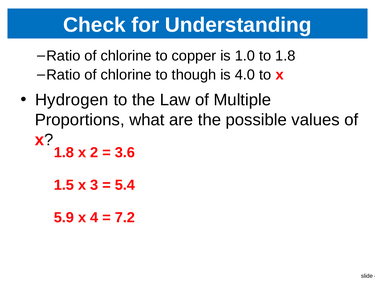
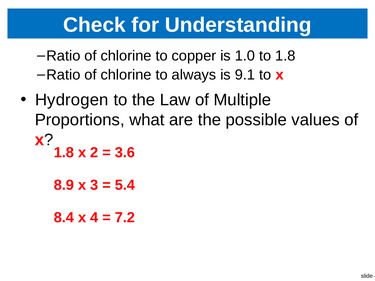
though: though -> always (194, 75)
4.0: 4.0 -> 9.1 (245, 75)
1.5: 1.5 -> 8.9 (64, 185)
5.9: 5.9 -> 8.4 (64, 218)
